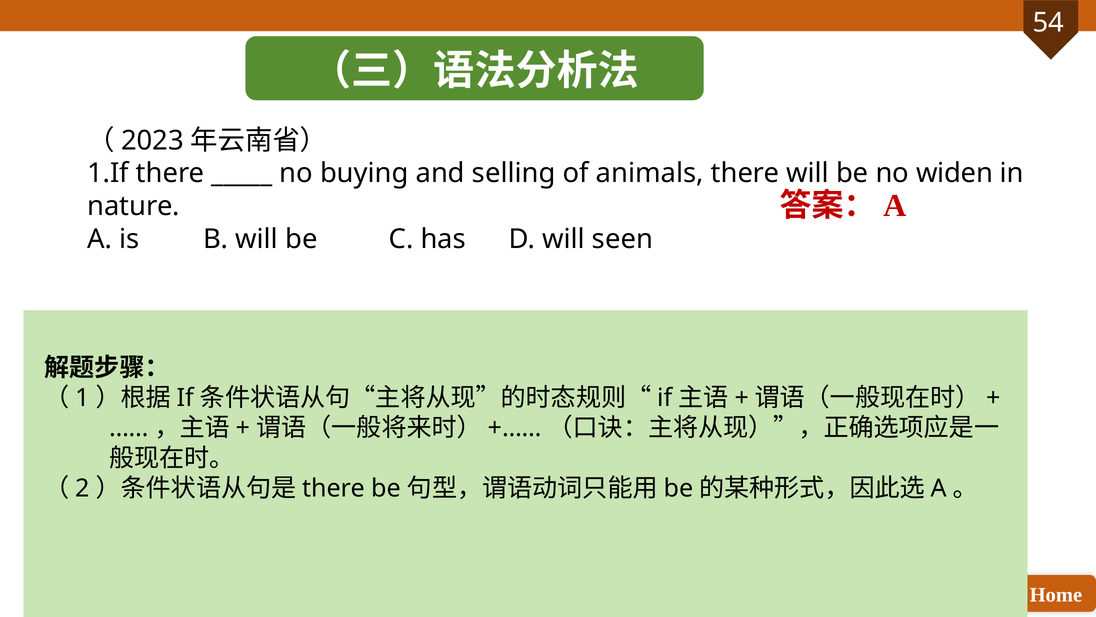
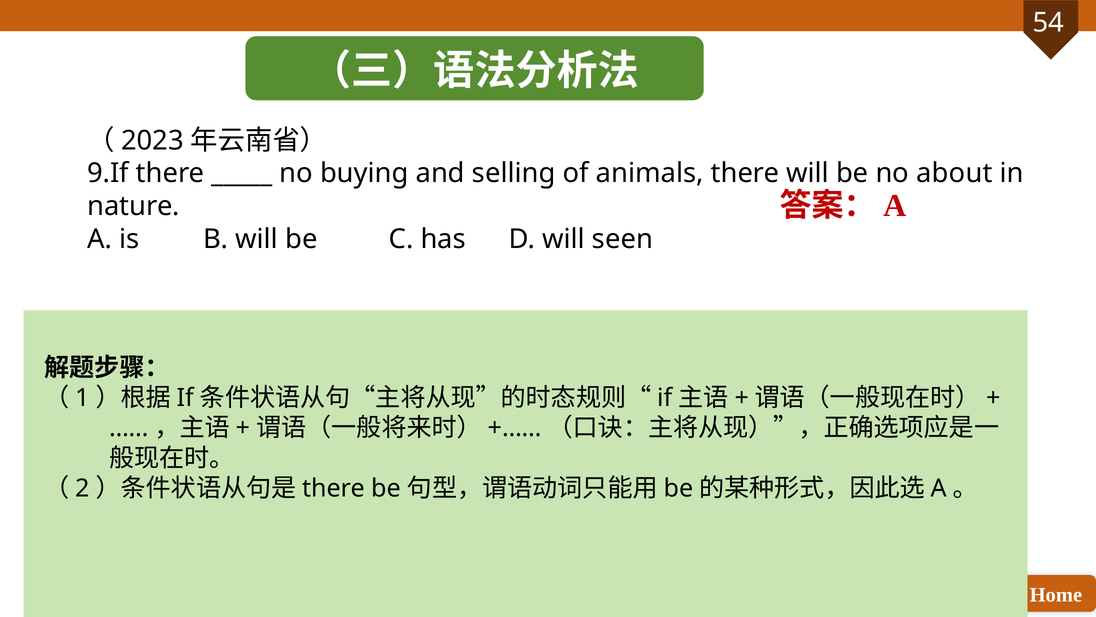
1.If: 1.If -> 9.If (108, 173)
widen: widen -> about (954, 173)
